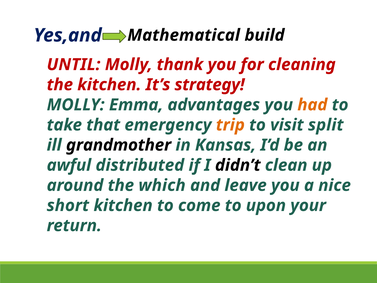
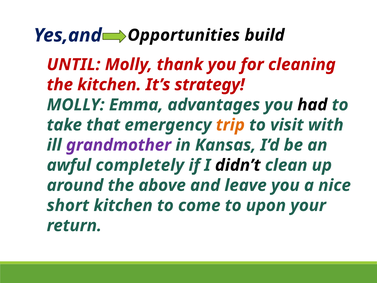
Mathematical: Mathematical -> Opportunities (184, 35)
had colour: orange -> black (312, 105)
split: split -> with (326, 125)
grandmother colour: black -> purple (119, 145)
distributed: distributed -> completely (140, 165)
which: which -> above (162, 185)
